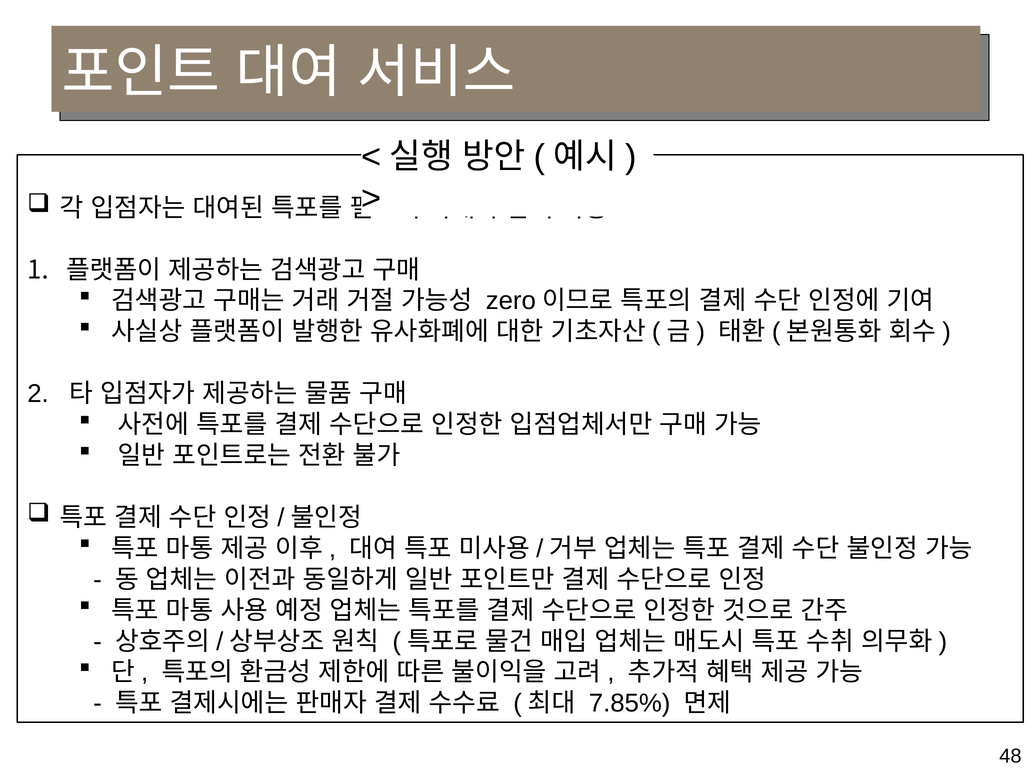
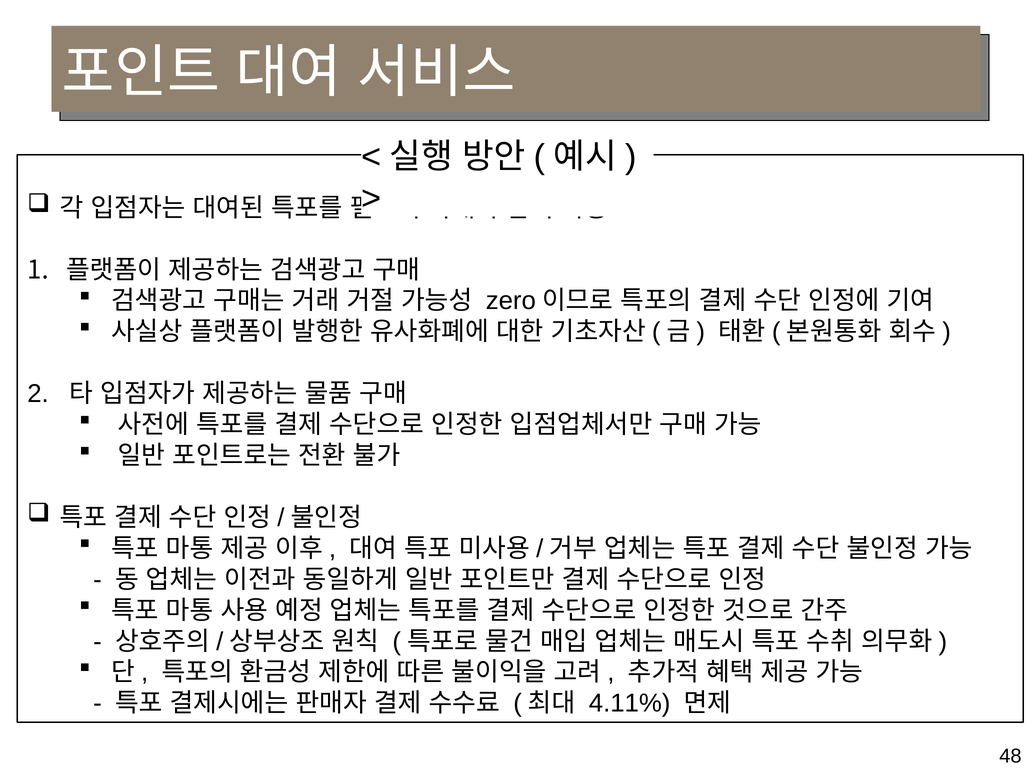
7.85%: 7.85% -> 4.11% (630, 703)
